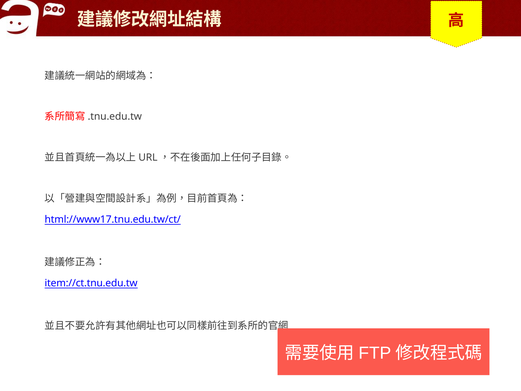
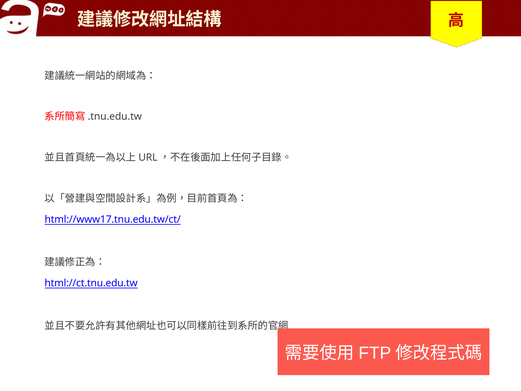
item://ct.tnu.edu.tw: item://ct.tnu.edu.tw -> html://ct.tnu.edu.tw (91, 283)
